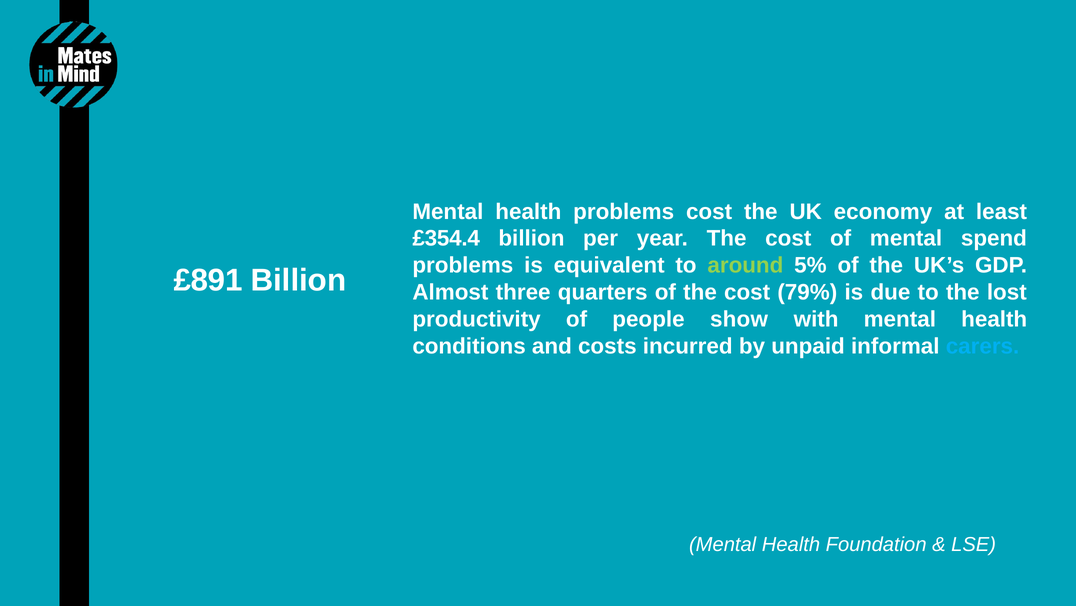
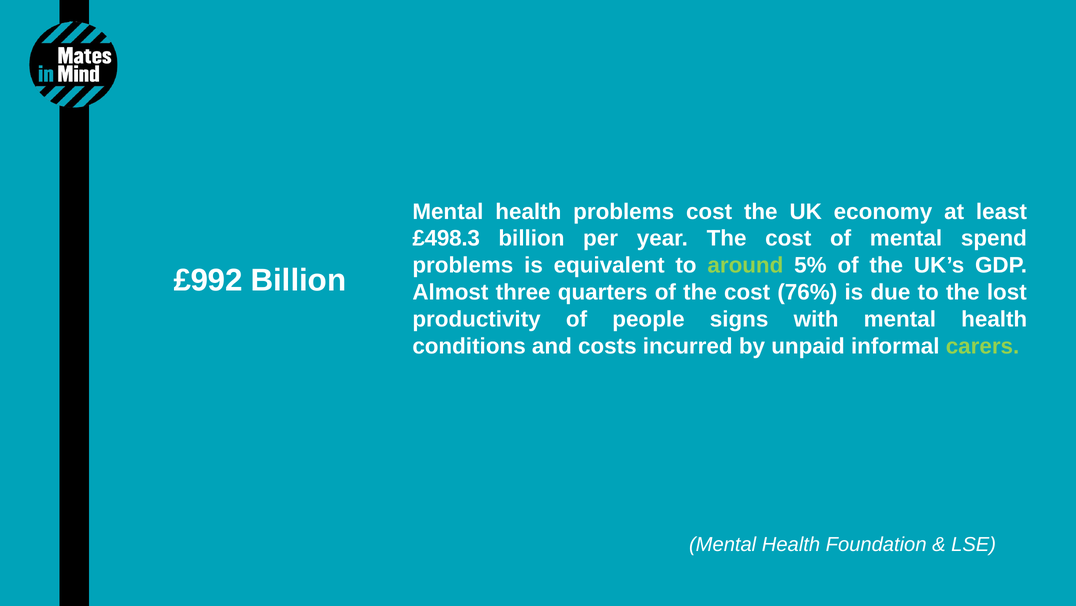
£354.4: £354.4 -> £498.3 (446, 238)
£891: £891 -> £992 (208, 280)
79%: 79% -> 76% (807, 292)
show: show -> signs (739, 319)
carers colour: light blue -> light green (983, 346)
